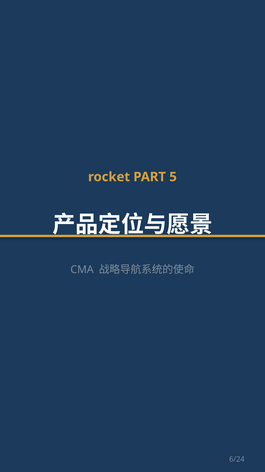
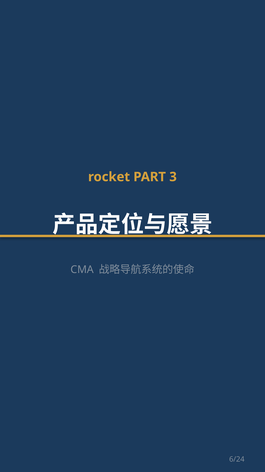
5: 5 -> 3 (173, 177)
